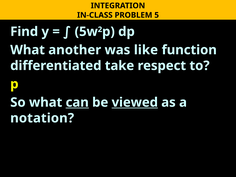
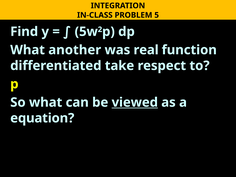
like: like -> real (146, 50)
can underline: present -> none (77, 102)
notation: notation -> equation (42, 118)
